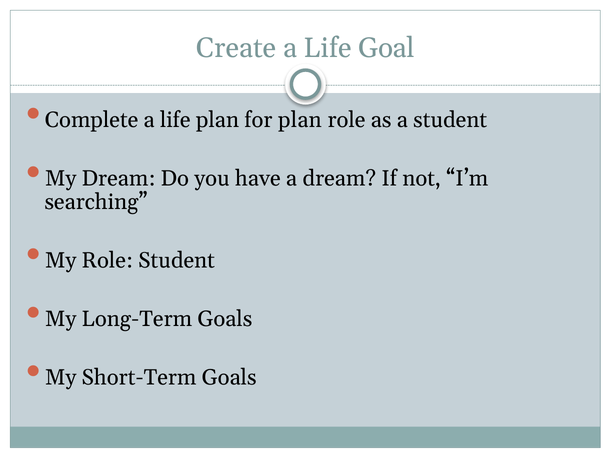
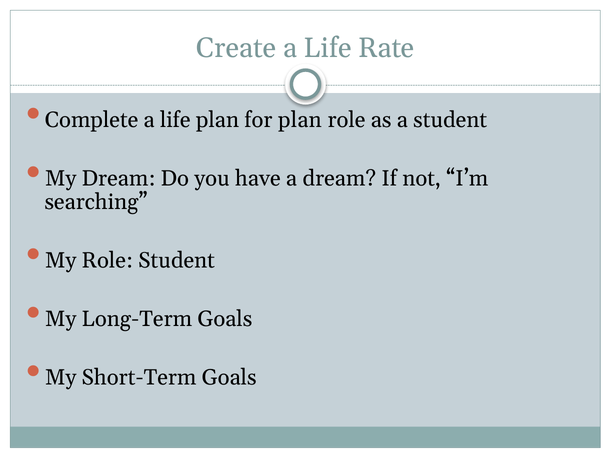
Goal: Goal -> Rate (386, 48)
